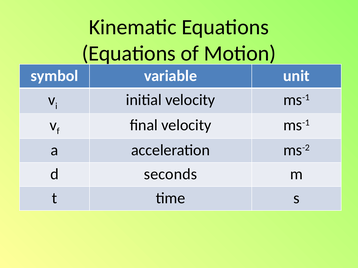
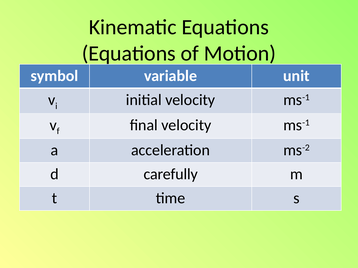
seconds: seconds -> carefully (171, 175)
